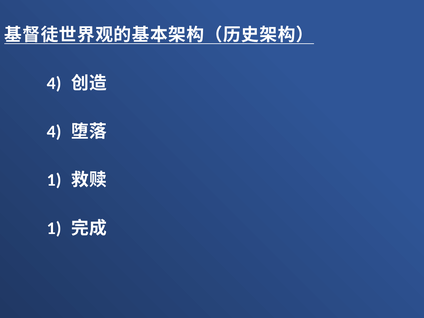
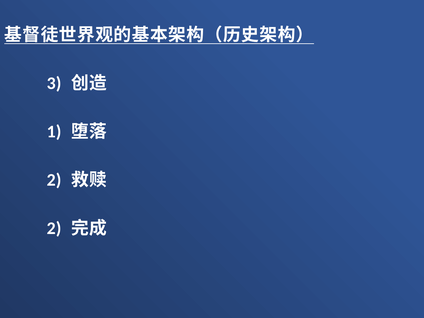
4: 4 -> 3 (54, 83)
4: 4 -> 1 (54, 132)
1: 1 -> 2 (54, 180)
1: 1 -> 2 (54, 228)
